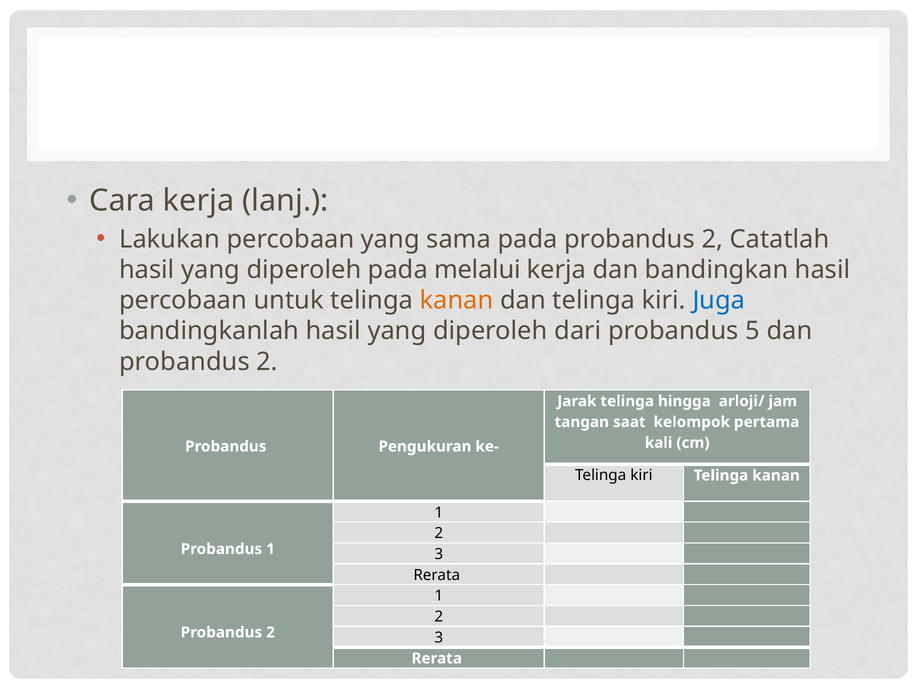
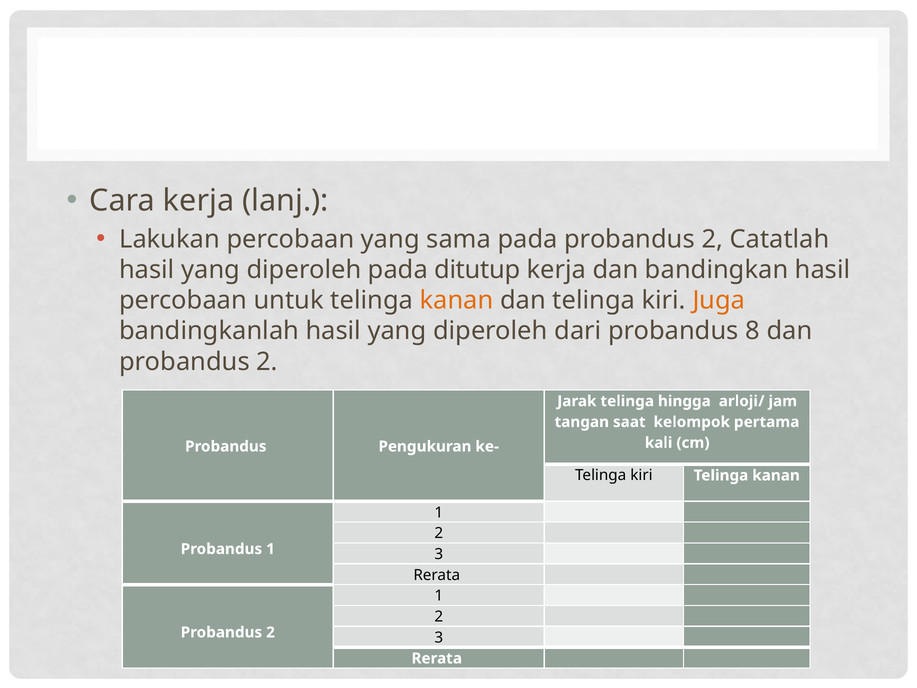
melalui: melalui -> ditutup (477, 270)
Juga colour: blue -> orange (719, 300)
5: 5 -> 8 (753, 331)
